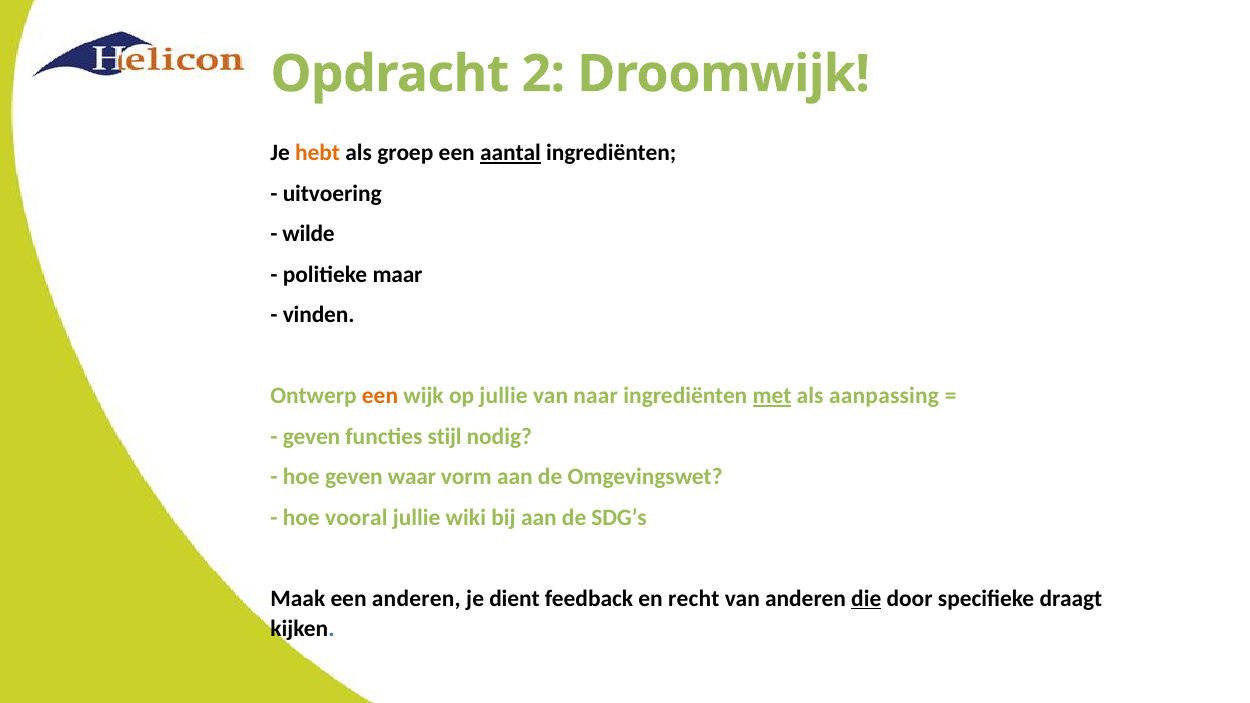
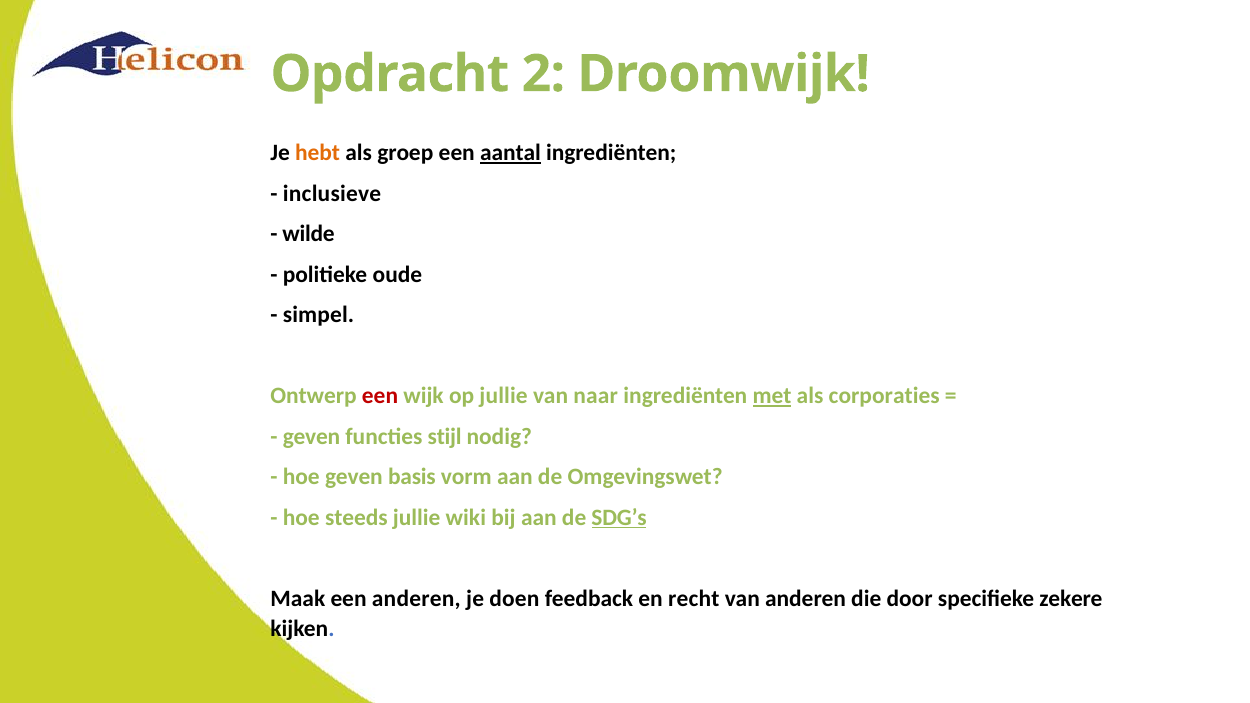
uitvoering: uitvoering -> inclusieve (332, 194)
maar: maar -> oude (397, 275)
vinden: vinden -> simpel (319, 315)
een colour: orange -> red (380, 396)
aanpassing: aanpassing -> corporaties (884, 396)
waar: waar -> basis (412, 477)
vooral: vooral -> steeds (356, 518)
SDG’s underline: none -> present (619, 518)
dient: dient -> doen (514, 598)
die underline: present -> none (866, 598)
draagt: draagt -> zekere (1071, 598)
